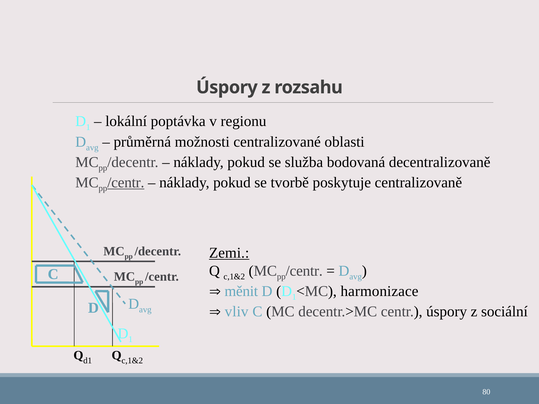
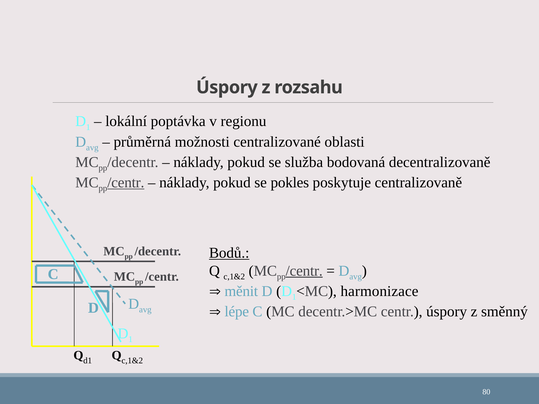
tvorbě: tvorbě -> pokles (290, 183)
Zemi: Zemi -> Bodů (229, 253)
/centr underline: none -> present (304, 271)
vliv: vliv -> lépe (237, 312)
sociální: sociální -> směnný (504, 312)
